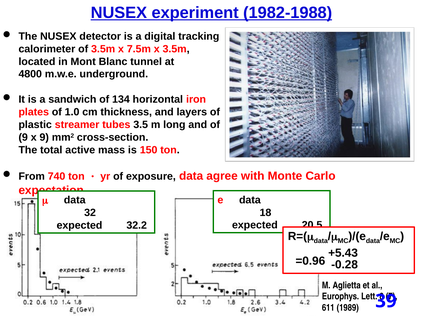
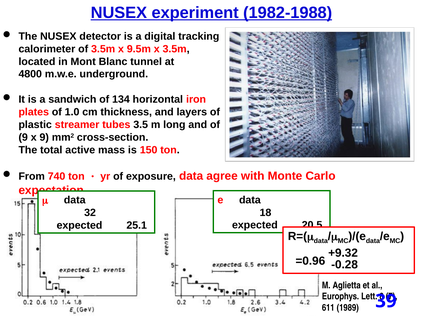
7.5m: 7.5m -> 9.5m (139, 49)
32.2: 32.2 -> 25.1 (137, 226)
+5.43: +5.43 -> +9.32 (343, 253)
